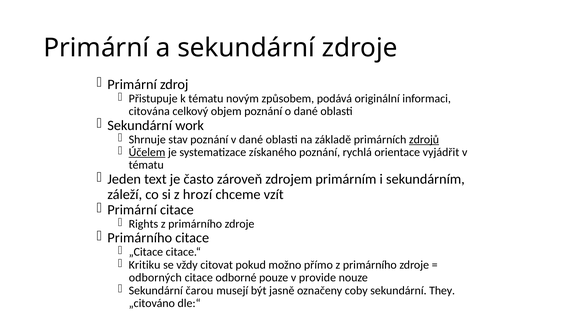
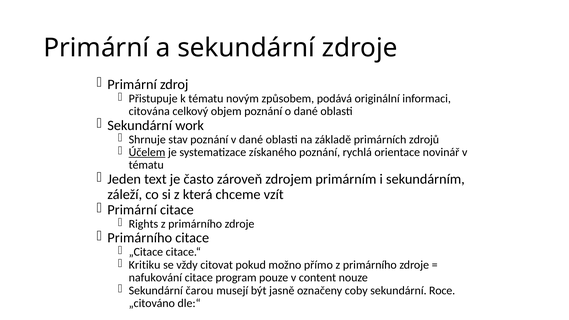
zdrojů underline: present -> none (424, 139)
vyjádřit: vyjádřit -> novinář (441, 152)
hrozí: hrozí -> která (198, 194)
odborných: odborných -> nafukování (155, 278)
odborné: odborné -> program (236, 278)
provide: provide -> content (318, 278)
They: They -> Roce (442, 291)
